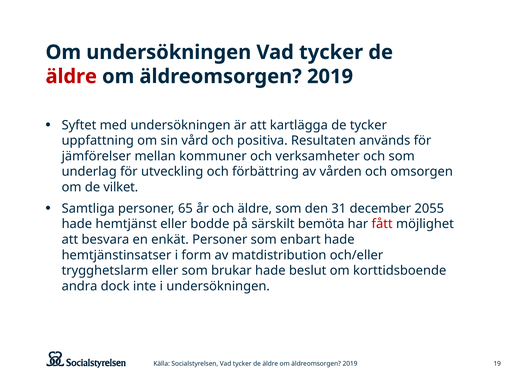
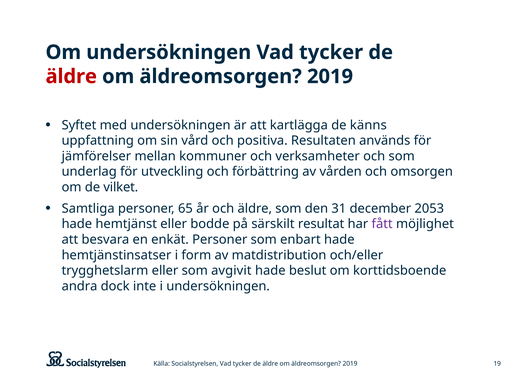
de tycker: tycker -> känns (368, 125)
2055: 2055 -> 2053 (429, 209)
bemöta: bemöta -> resultat (321, 224)
fått colour: red -> purple (382, 224)
brukar: brukar -> avgivit (231, 271)
